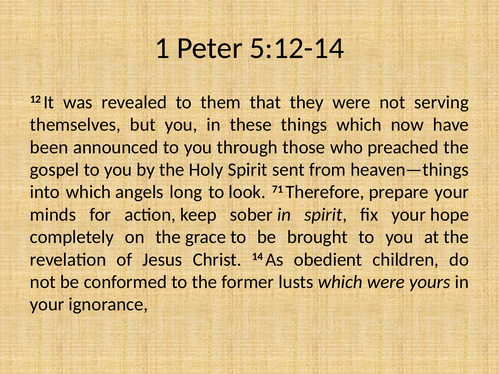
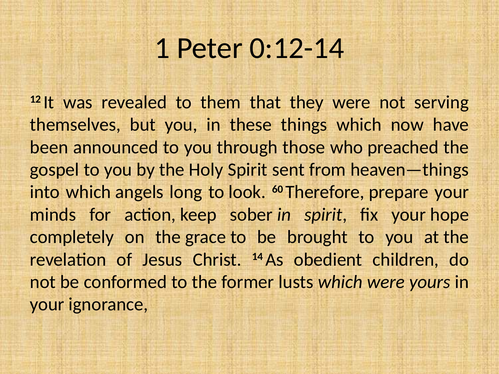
5:12-14: 5:12-14 -> 0:12-14 (297, 48)
71: 71 -> 60 (278, 189)
